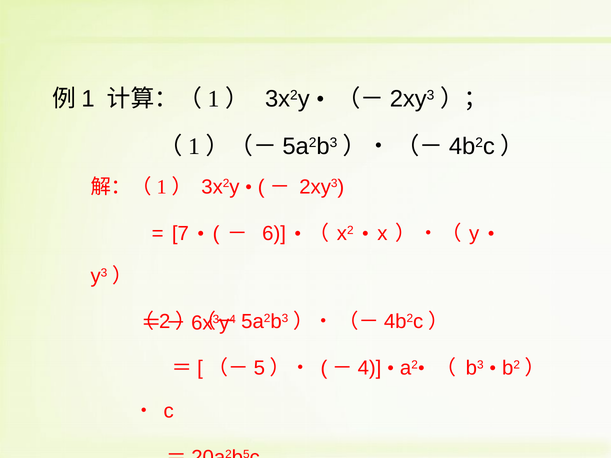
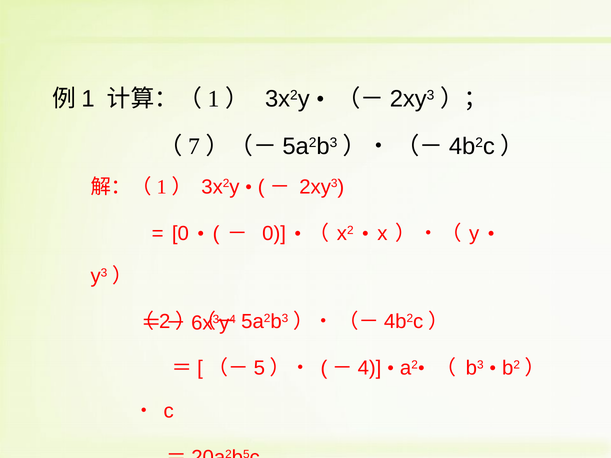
1: 1 -> 7 (194, 146)
7: 7 -> 0 (180, 234)
6: 6 -> 0 (274, 234)
